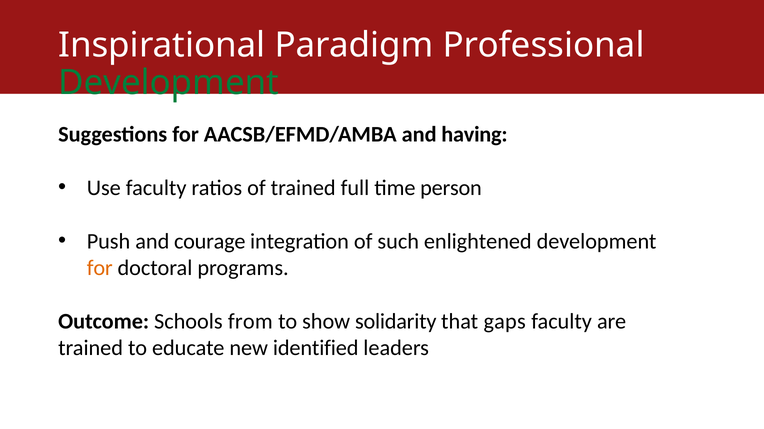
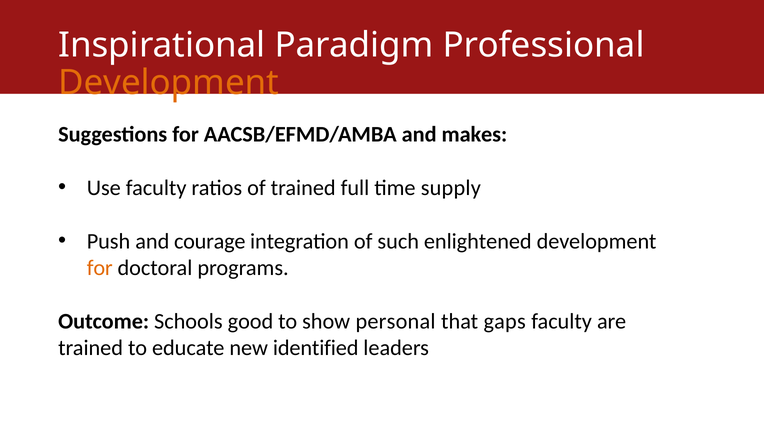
Development colour: green -> orange (169, 83)
having: having -> makes (474, 135)
person: person -> supply (451, 188)
from: from -> good (250, 322)
solidarity: solidarity -> personal (396, 322)
